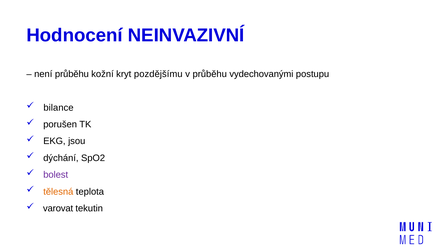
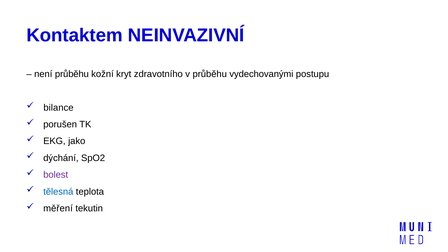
Hodnocení: Hodnocení -> Kontaktem (75, 35)
pozdějšímu: pozdějšímu -> zdravotního (158, 74)
jsou: jsou -> jako (77, 141)
tělesná colour: orange -> blue (58, 192)
varovat: varovat -> měření (58, 208)
